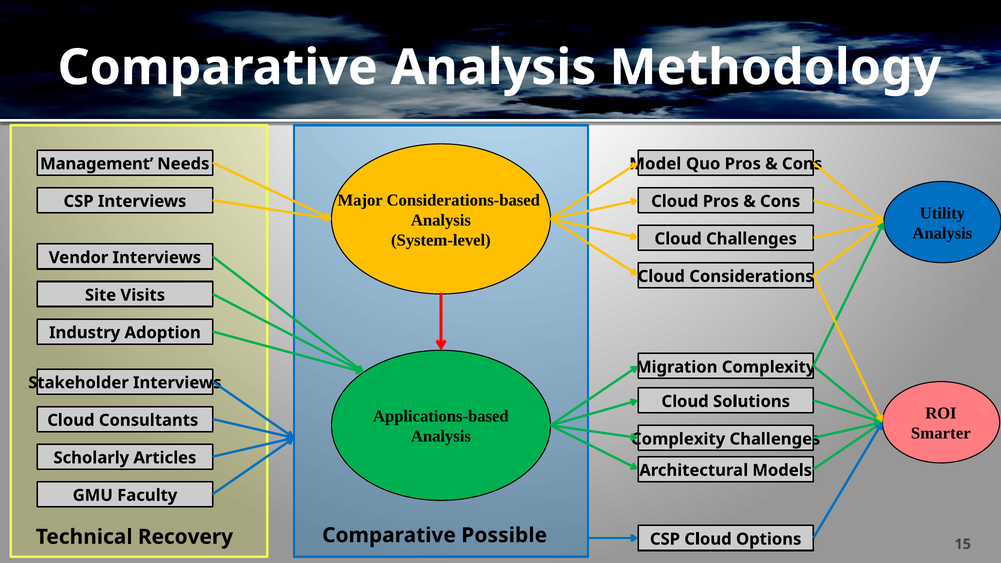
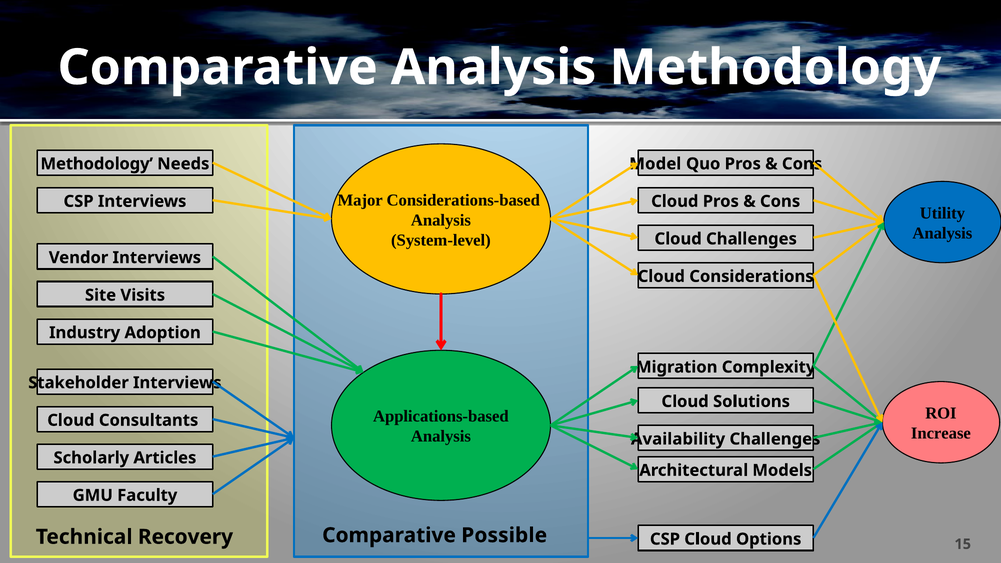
Management: Management -> Methodology (97, 164)
Smarter: Smarter -> Increase (941, 434)
Complexity: Complexity -> Availability (678, 439)
